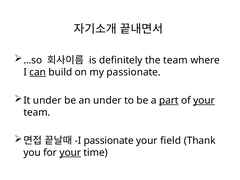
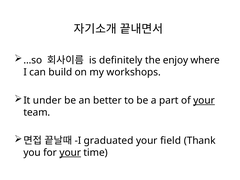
the team: team -> enjoy (176, 60)
can underline: present -> none (38, 72)
my passionate: passionate -> workshops (134, 72)
an under: under -> better (107, 100)
part underline: present -> none (169, 100)
I passionate: passionate -> graduated (109, 141)
